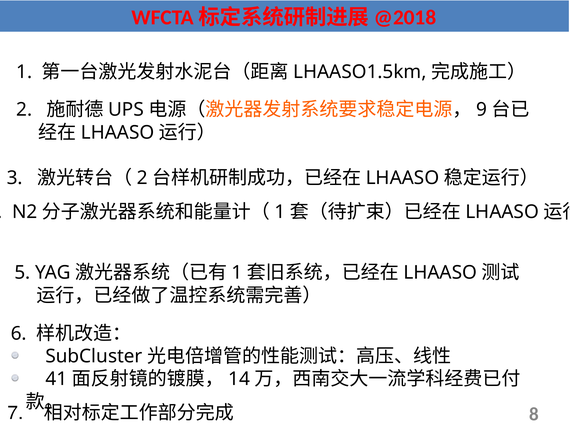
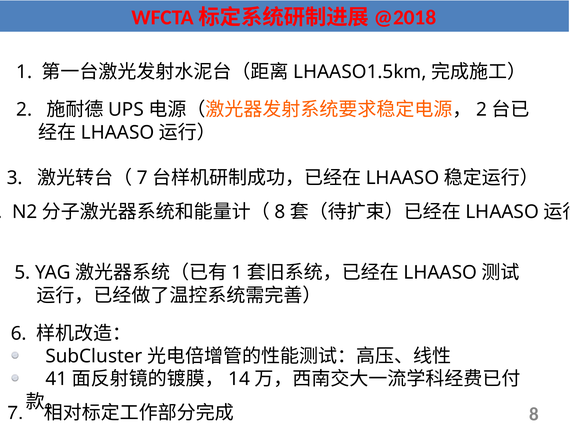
9: 9 -> 2 (481, 110)
2: 2 -> 7 (142, 178)
1: 1 -> 8 (280, 212)
